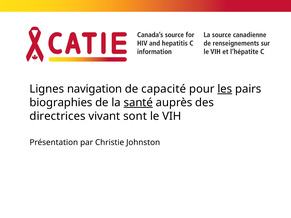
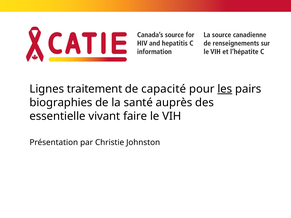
navigation: navigation -> traitement (95, 89)
santé underline: present -> none (138, 103)
directrices: directrices -> essentielle (58, 116)
sont: sont -> faire (135, 116)
